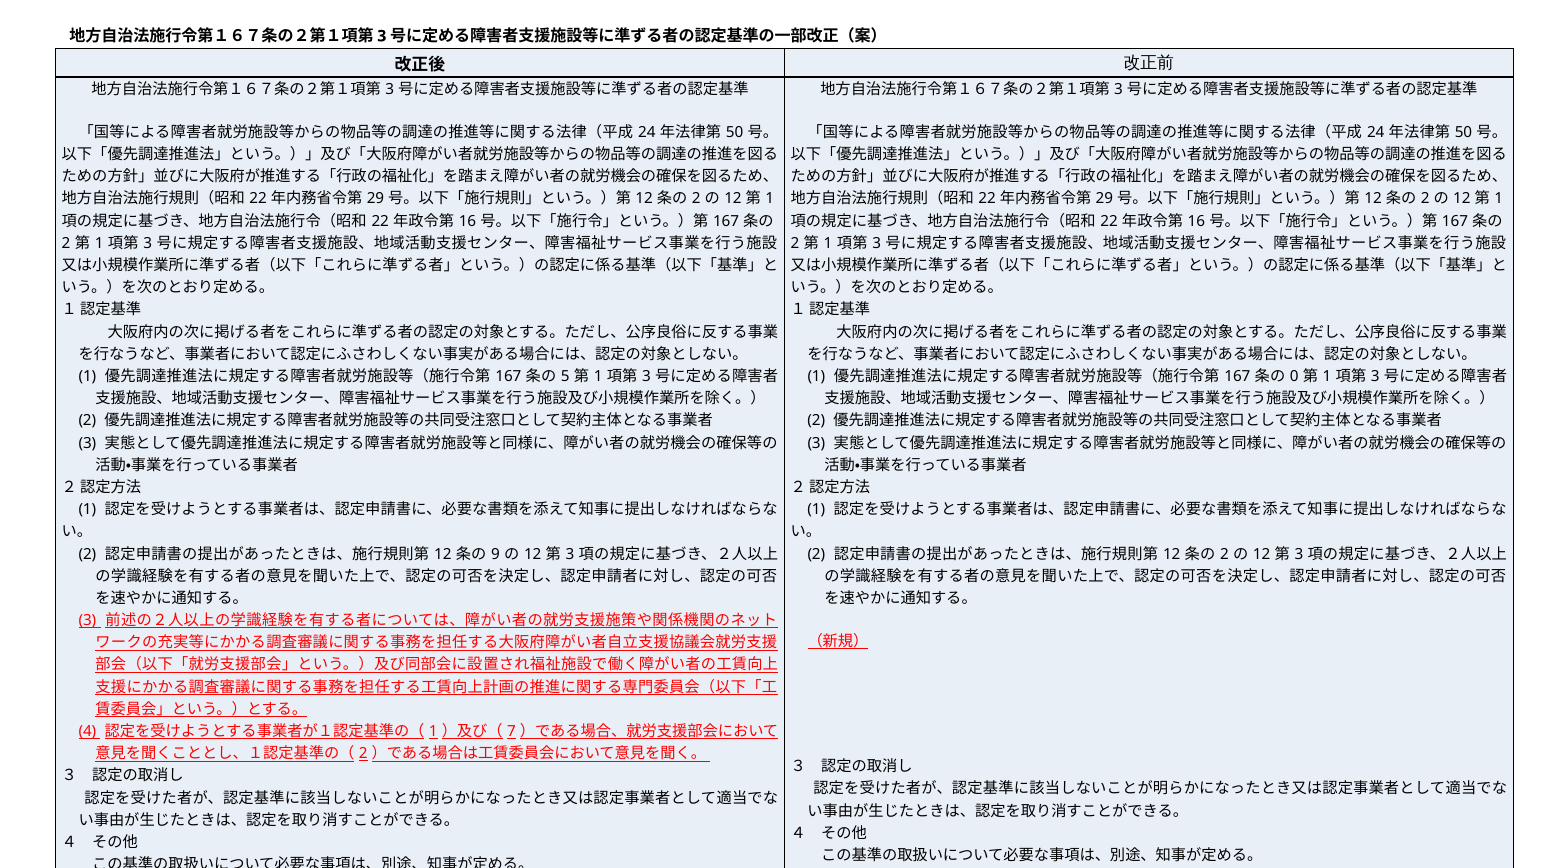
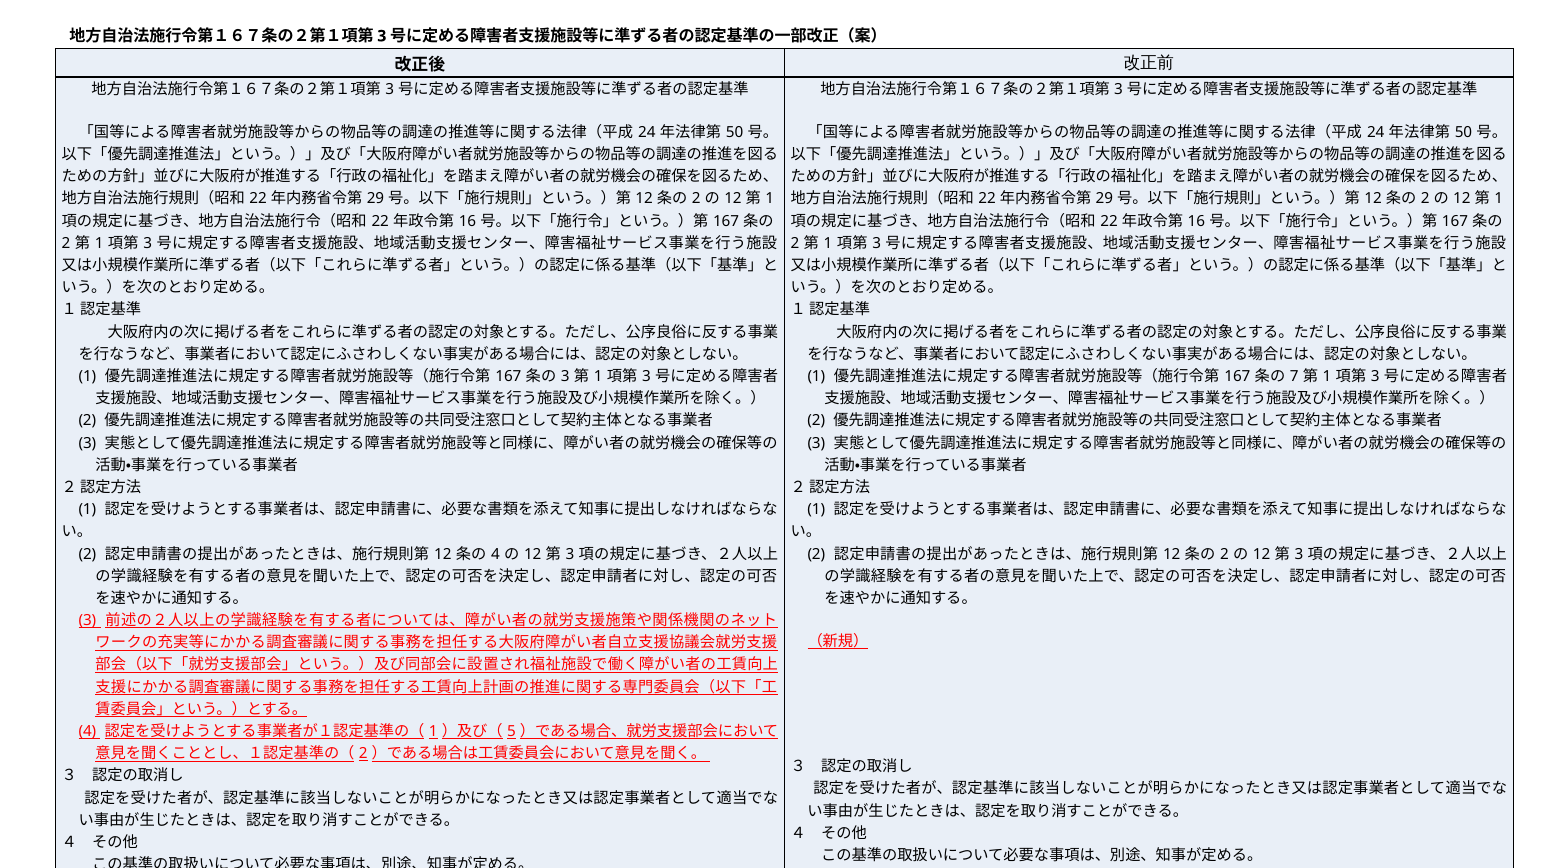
5: 5 -> 3 (565, 376)
0: 0 -> 7 (1294, 376)
9: 9 -> 4 (496, 554)
7: 7 -> 5 (511, 731)
